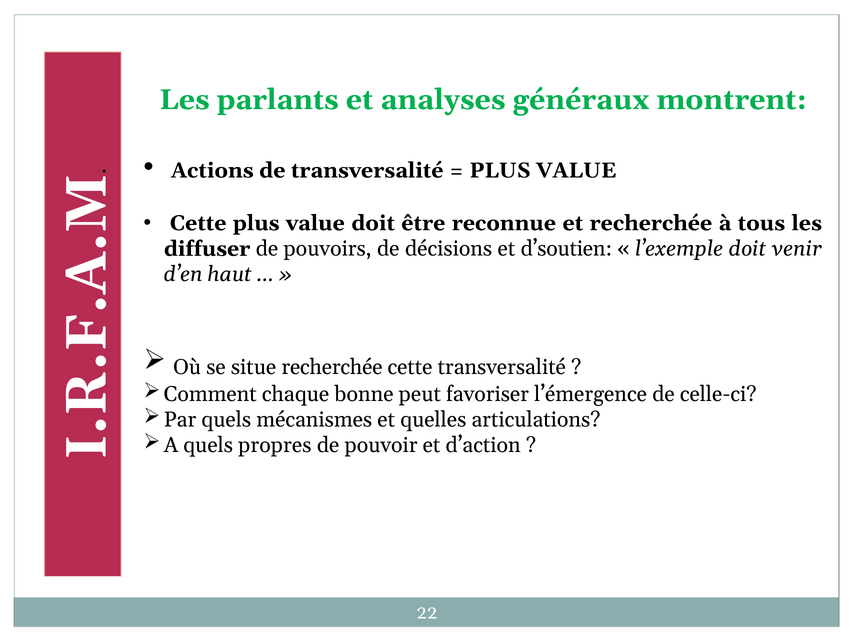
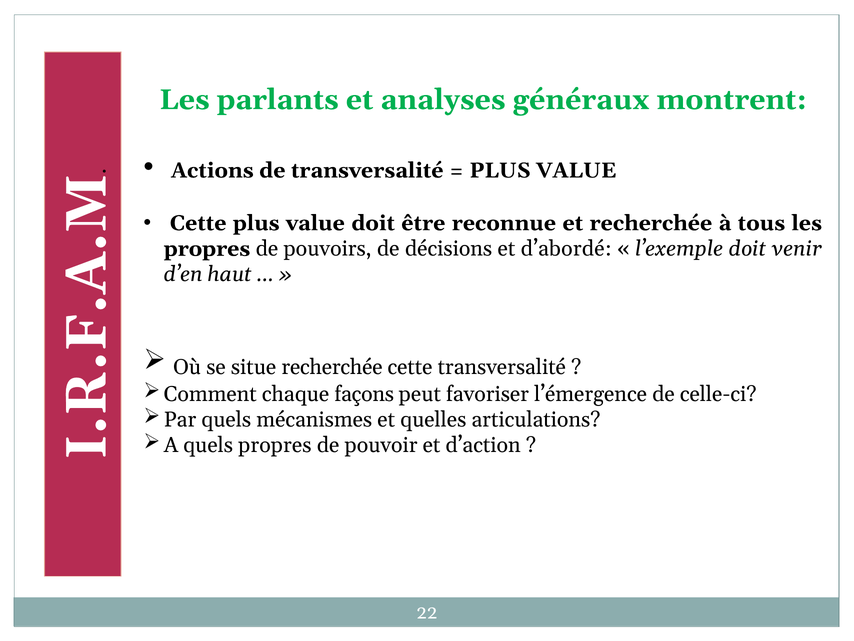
diffuser: diffuser -> propres (207, 249)
d’soutien: d’soutien -> d’abordé (566, 249)
bonne: bonne -> façons (364, 394)
